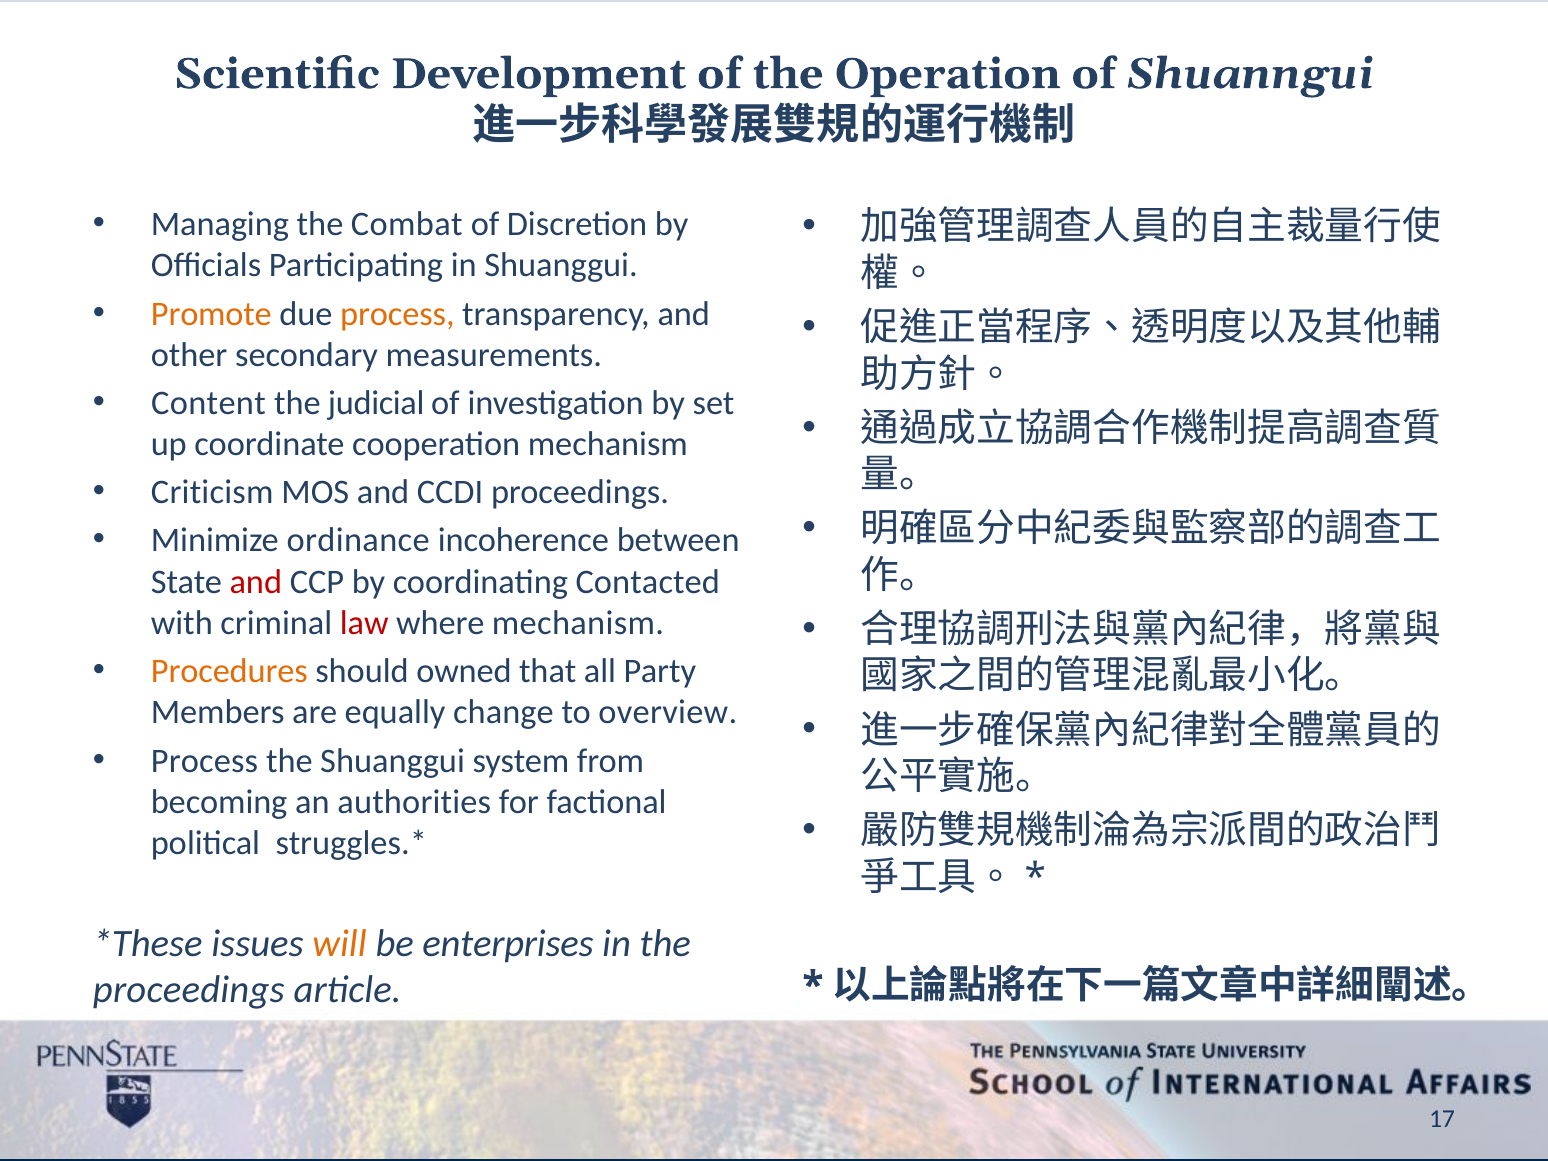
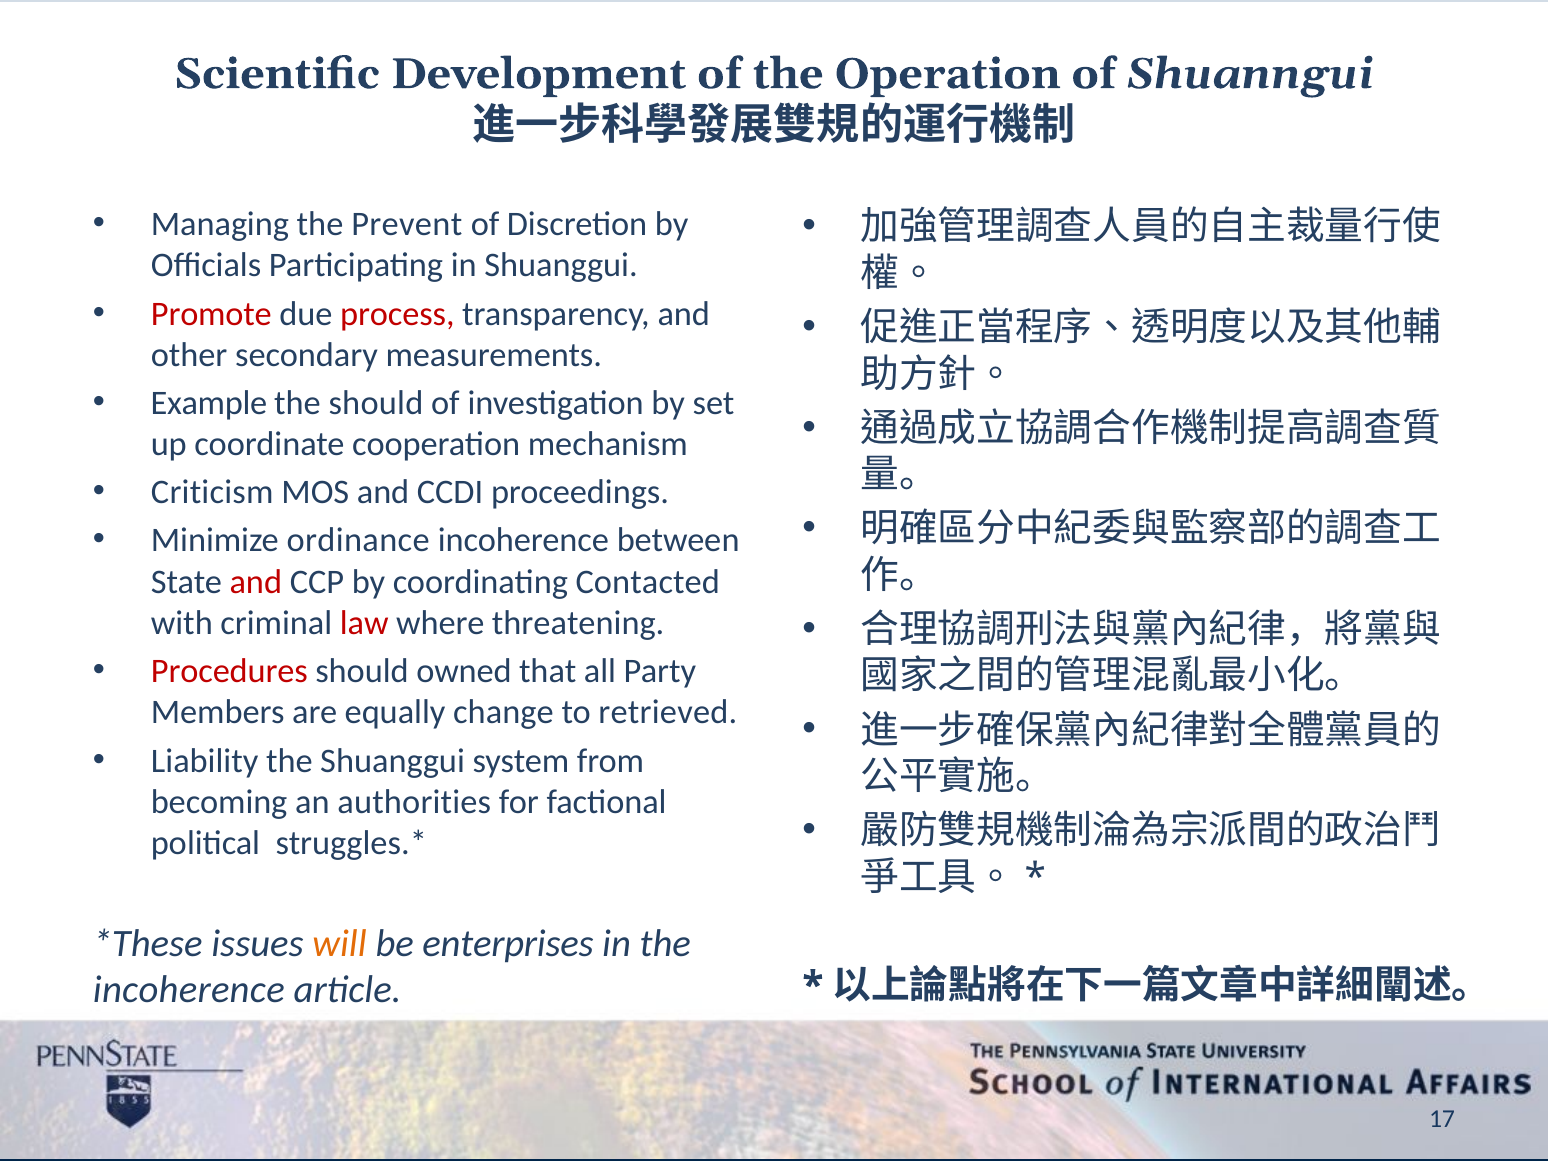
Combat: Combat -> Prevent (407, 224)
Promote colour: orange -> red (211, 314)
process colour: orange -> red (397, 314)
Content: Content -> Example (209, 403)
the judicial: judicial -> should (376, 403)
where mechanism: mechanism -> threatening (578, 623)
Procedures colour: orange -> red (229, 671)
overview: overview -> retrieved (668, 713)
Process: Process -> Liability (205, 761)
proceedings: proceedings -> incoherence (189, 990)
